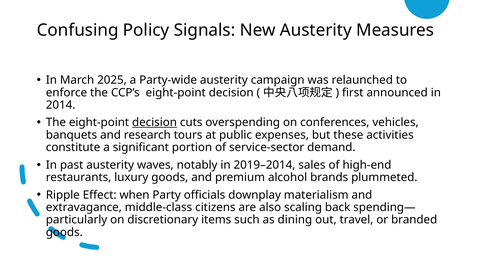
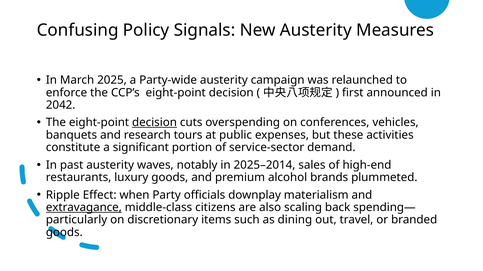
2014: 2014 -> 2042 (61, 105)
2019–2014: 2019–2014 -> 2025–2014 (265, 165)
extravagance underline: none -> present (84, 208)
